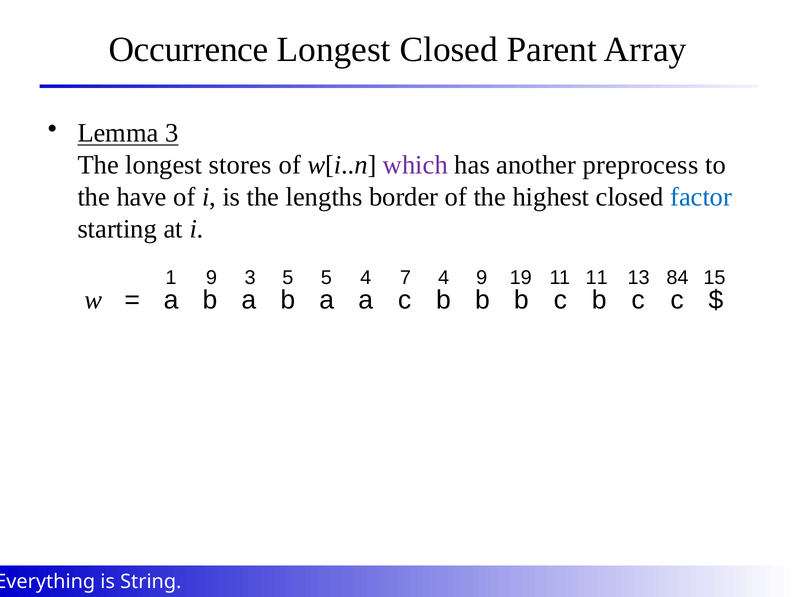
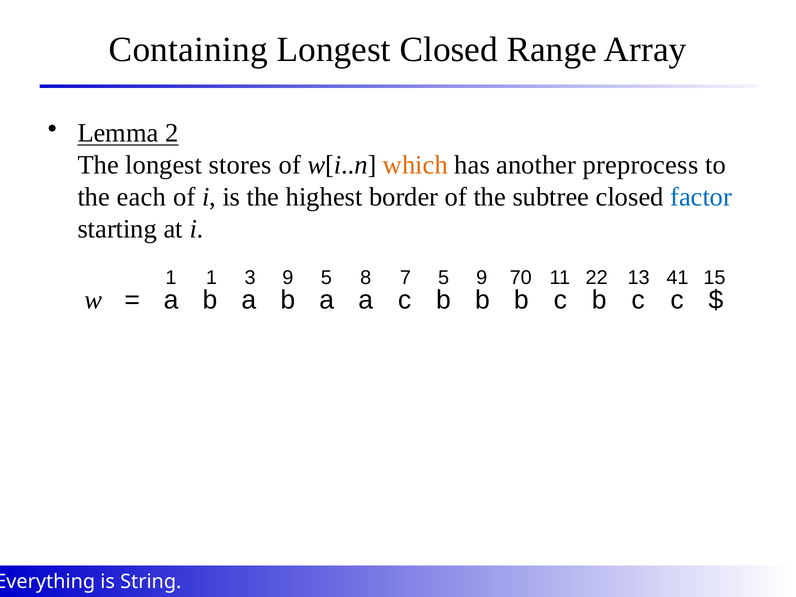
Occurrence: Occurrence -> Containing (188, 49)
Parent: Parent -> Range (552, 49)
Lemma 3: 3 -> 2 (172, 133)
which colour: purple -> orange (415, 165)
have: have -> each (142, 197)
lengths: lengths -> highest (324, 197)
highest: highest -> subtree (551, 197)
1 9: 9 -> 1 (211, 278)
3 5: 5 -> 9 (288, 278)
5 4: 4 -> 8 (366, 278)
7 4: 4 -> 5 (444, 278)
19: 19 -> 70 (521, 278)
11 11: 11 -> 22 (597, 278)
84: 84 -> 41 (677, 278)
